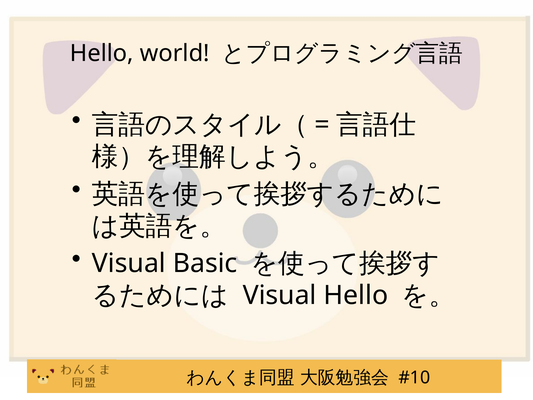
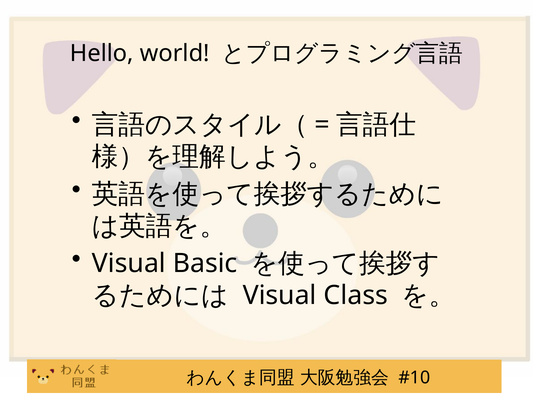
Visual Hello: Hello -> Class (356, 295)
